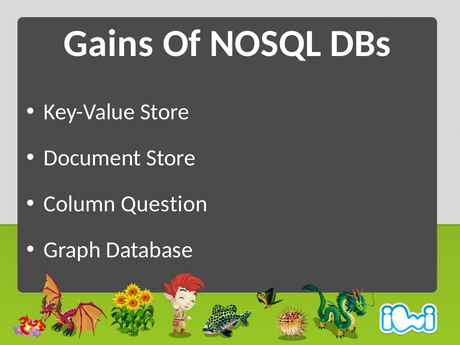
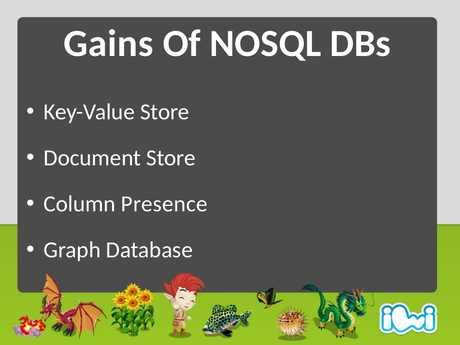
Question: Question -> Presence (164, 204)
